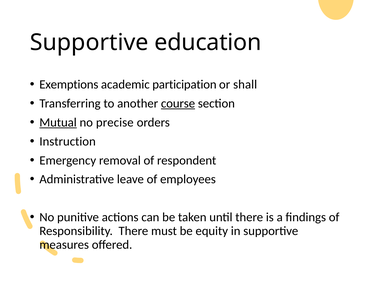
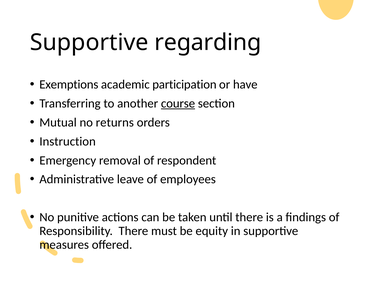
education: education -> regarding (208, 43)
shall: shall -> have (245, 85)
Mutual underline: present -> none (58, 122)
precise: precise -> returns (115, 122)
